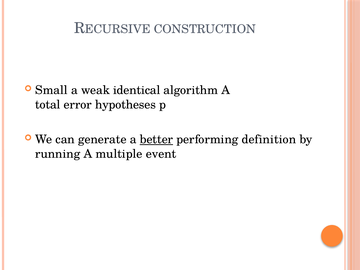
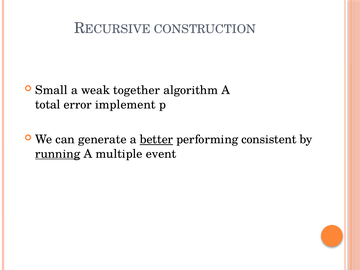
identical: identical -> together (137, 90)
hypotheses: hypotheses -> implement (125, 105)
definition: definition -> consistent (269, 139)
running underline: none -> present (58, 154)
